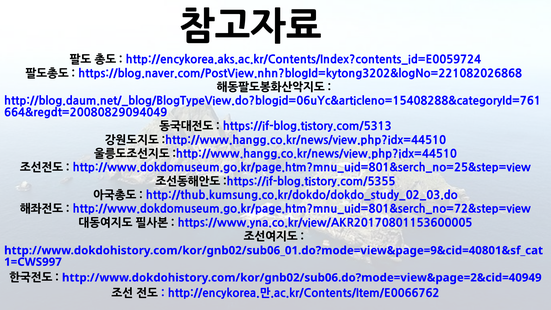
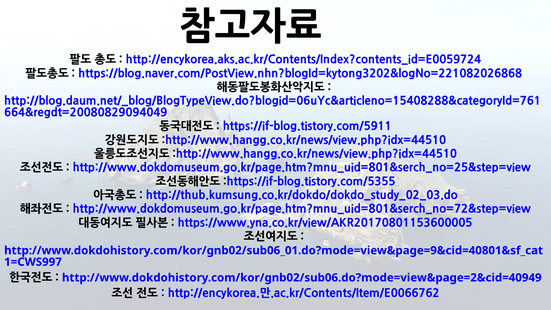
https://if-blog.tistory.com/5313: https://if-blog.tistory.com/5313 -> https://if-blog.tistory.com/5911 (307, 126)
